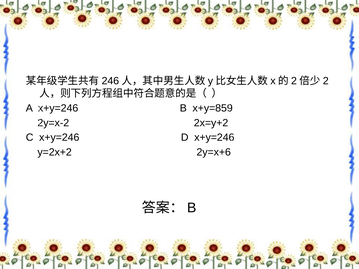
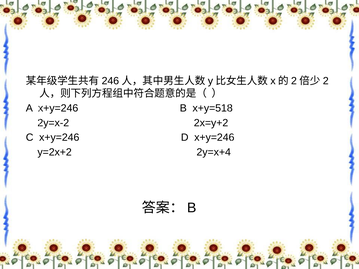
x+y=859: x+y=859 -> x+y=518 (213, 108)
2y=x+6: 2y=x+6 -> 2y=x+4 (214, 152)
